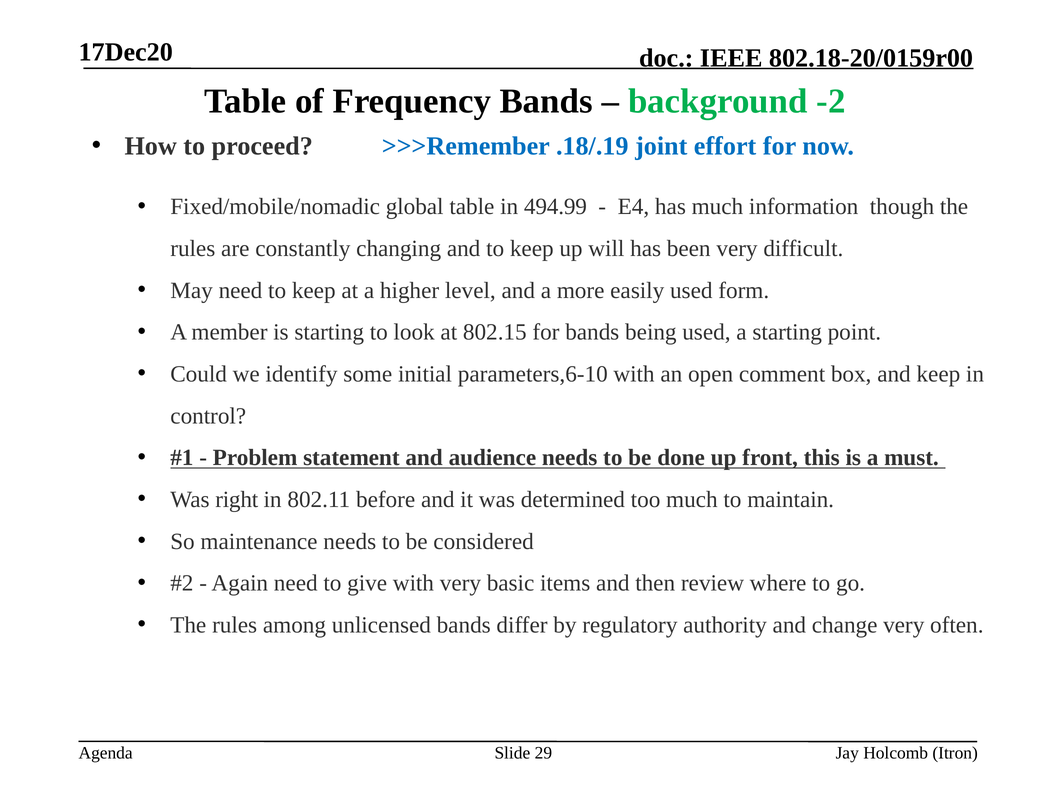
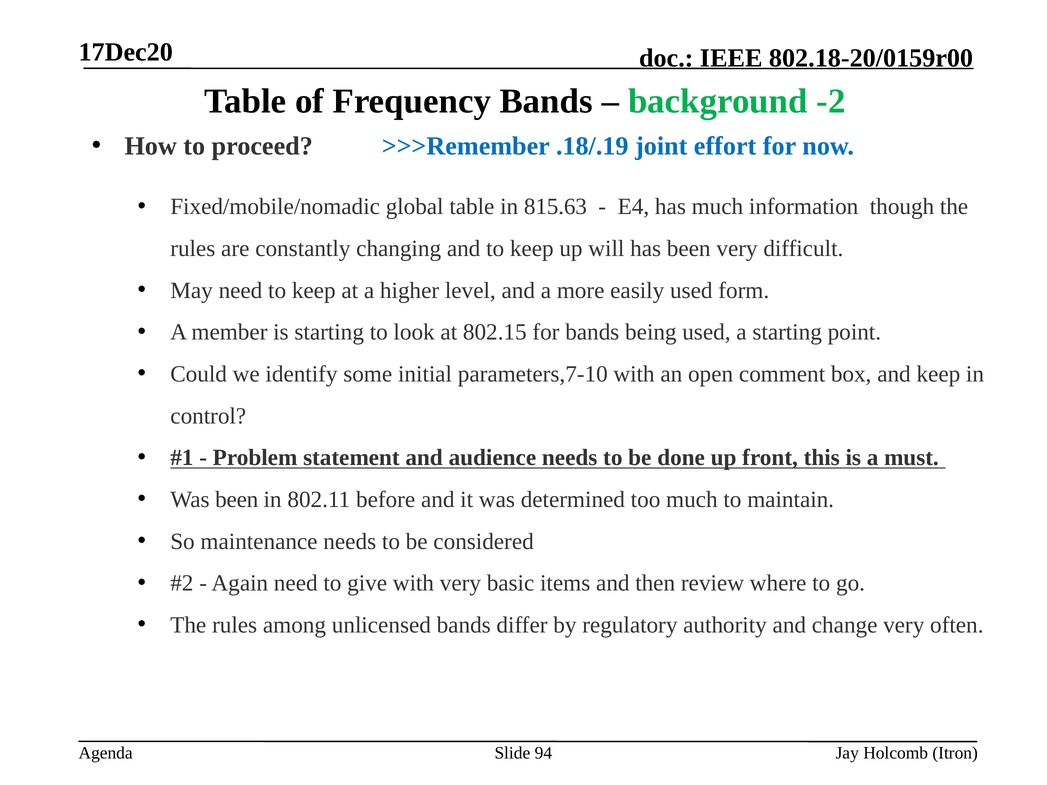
494.99: 494.99 -> 815.63 (555, 207)
parameters,6-10: parameters,6-10 -> parameters,7-10 (533, 374)
Was right: right -> been (237, 500)
29: 29 -> 94 (543, 753)
